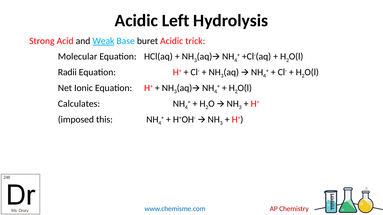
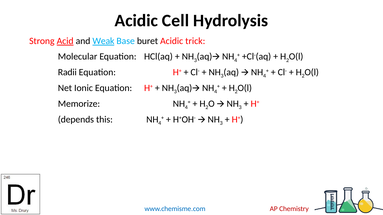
Left: Left -> Cell (176, 21)
Acid underline: none -> present (65, 41)
Calculates: Calculates -> Memorize (79, 104)
imposed: imposed -> depends (76, 120)
